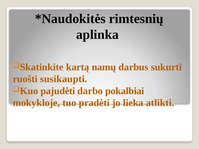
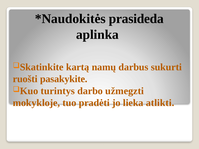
rimtesnių: rimtesnių -> prasideda (136, 19)
susikaupti: susikaupti -> pasakykite (64, 79)
pajudėti: pajudėti -> turintys (58, 91)
pokalbiai: pokalbiai -> užmegzti (125, 91)
